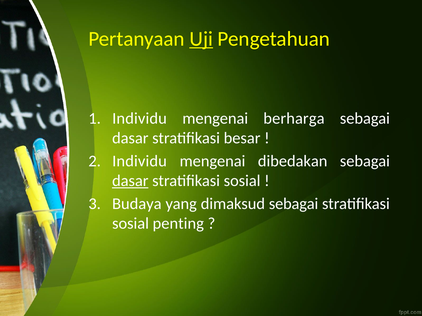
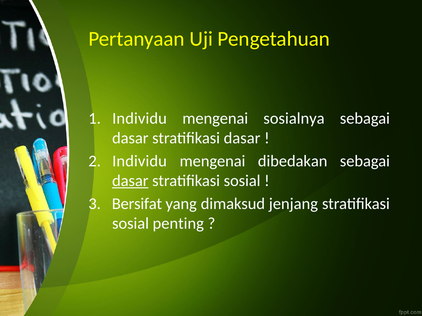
Uji underline: present -> none (201, 39)
berharga: berharga -> sosialnya (294, 119)
stratifikasi besar: besar -> dasar (242, 138)
Budaya: Budaya -> Bersifat (137, 204)
dimaksud sebagai: sebagai -> jenjang (293, 204)
